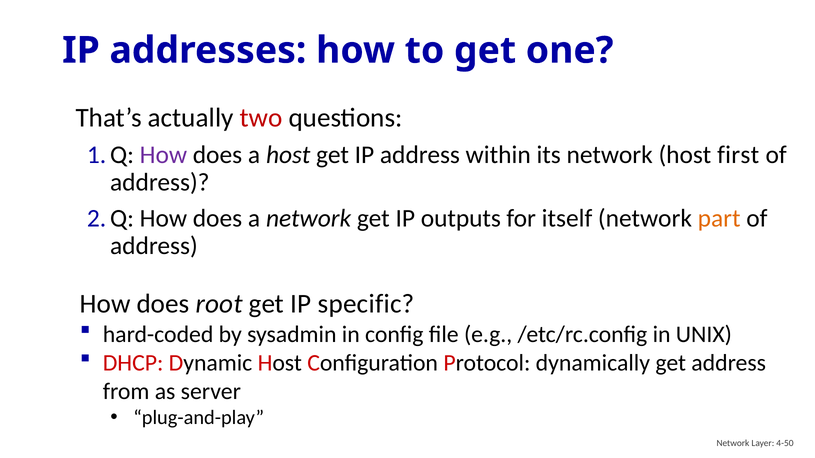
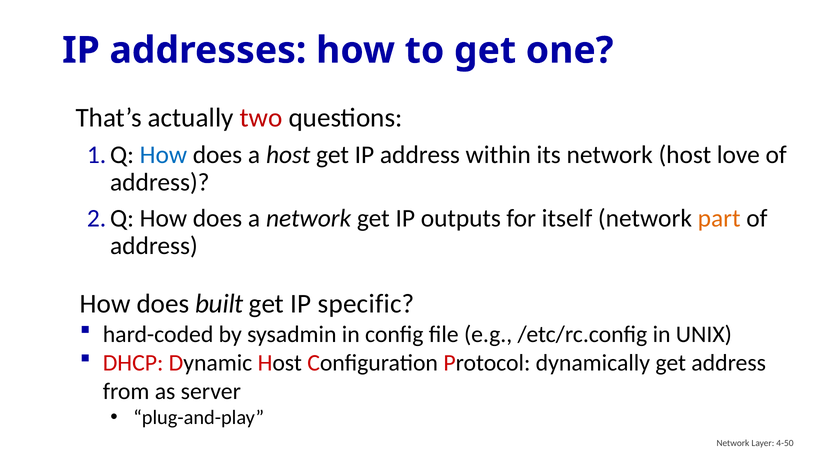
How colour: purple -> blue (163, 155)
first: first -> love (738, 155)
root: root -> built (219, 304)
